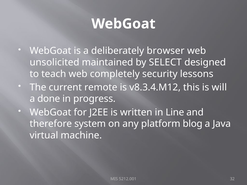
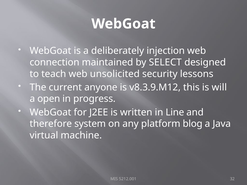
browser: browser -> injection (166, 51)
unsolicited: unsolicited -> connection (54, 62)
completely: completely -> unsolicited (115, 74)
remote: remote -> anyone (101, 87)
v8.3.4.M12: v8.3.4.M12 -> v8.3.9.M12 (155, 87)
done: done -> open (49, 99)
